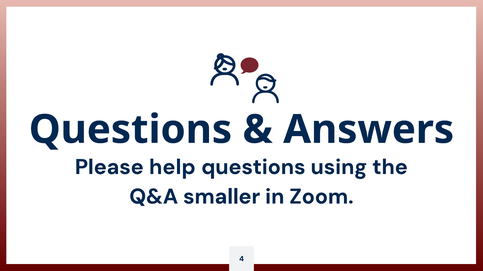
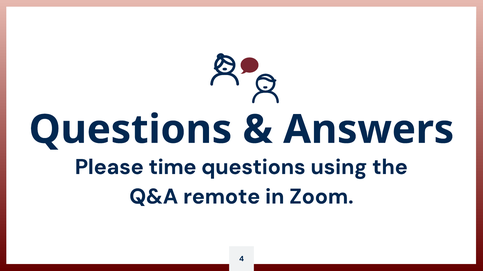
help: help -> time (173, 167)
smaller: smaller -> remote (222, 197)
